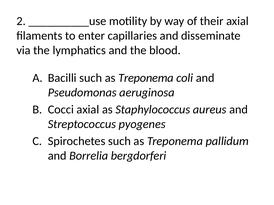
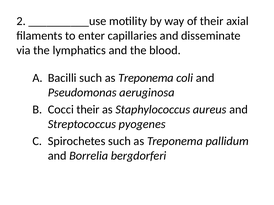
Cocci axial: axial -> their (88, 110)
